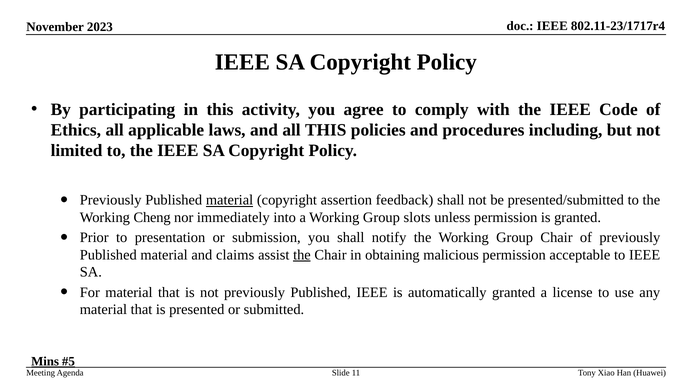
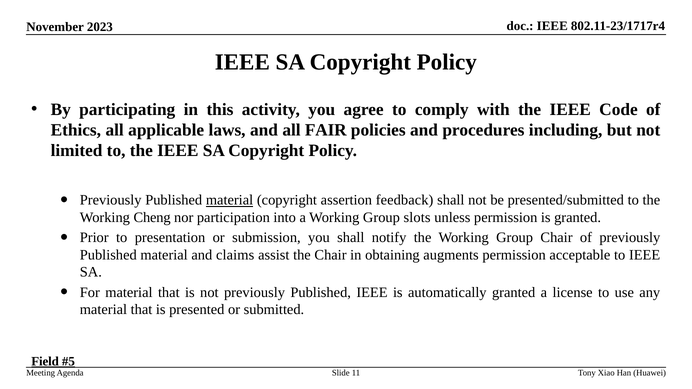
all THIS: THIS -> FAIR (326, 130)
immediately: immediately -> participation (233, 218)
the underline: present -> none (302, 255)
malicious: malicious -> augments (451, 255)
Mins: Mins -> Field (45, 362)
